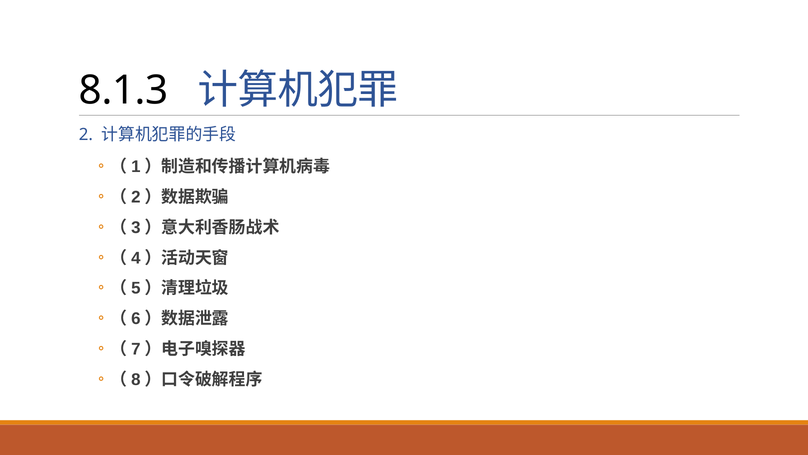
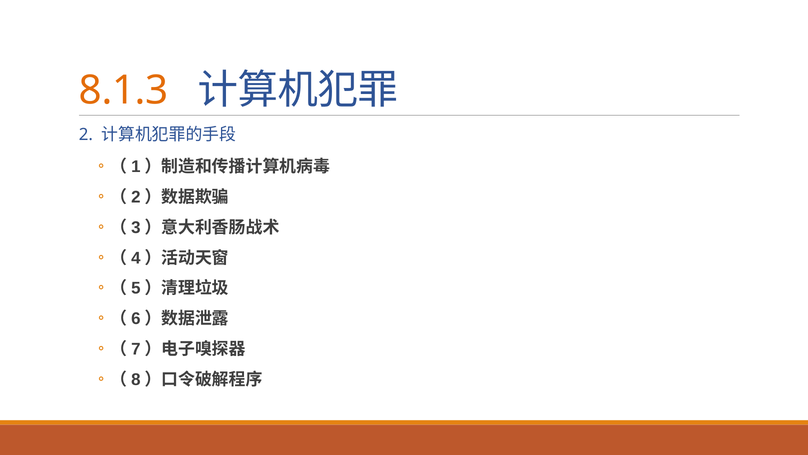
8.1.3 colour: black -> orange (124, 91)
